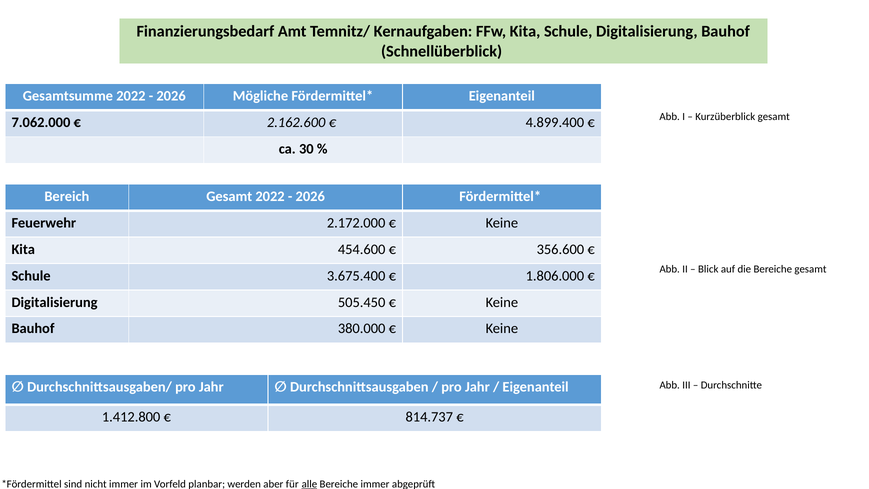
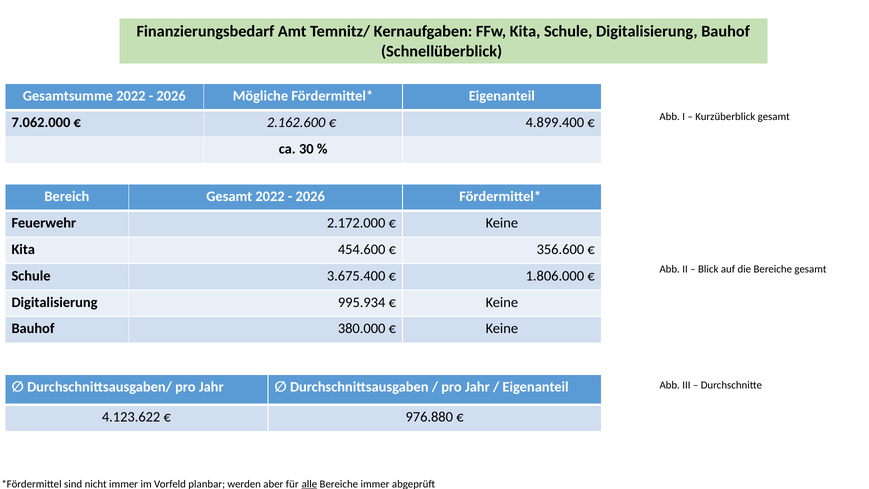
505.450: 505.450 -> 995.934 (362, 302)
1.412.800: 1.412.800 -> 4.123.622 (131, 417)
814.737: 814.737 -> 976.880 (429, 417)
